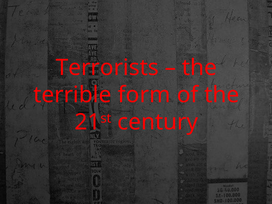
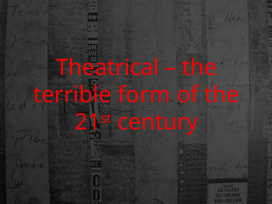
Terrorists: Terrorists -> Theatrical (107, 68)
